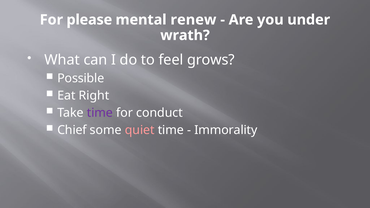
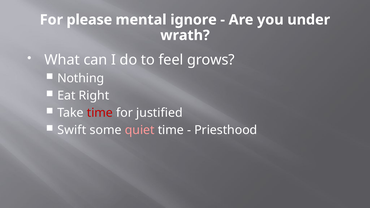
renew: renew -> ignore (194, 20)
Possible: Possible -> Nothing (81, 78)
time colour: purple -> red (100, 113)
conduct: conduct -> justified (159, 113)
Chief: Chief -> Swift (72, 130)
Immorality: Immorality -> Priesthood (226, 130)
